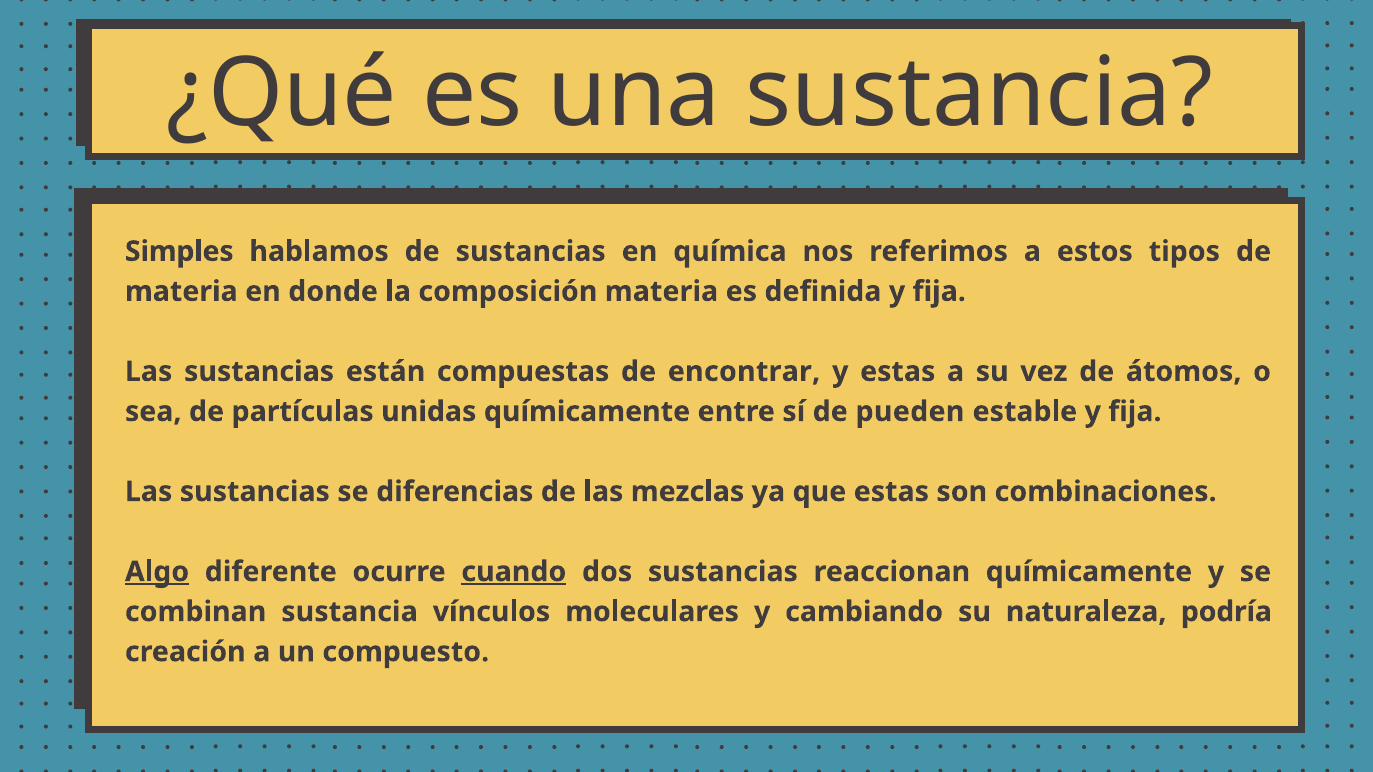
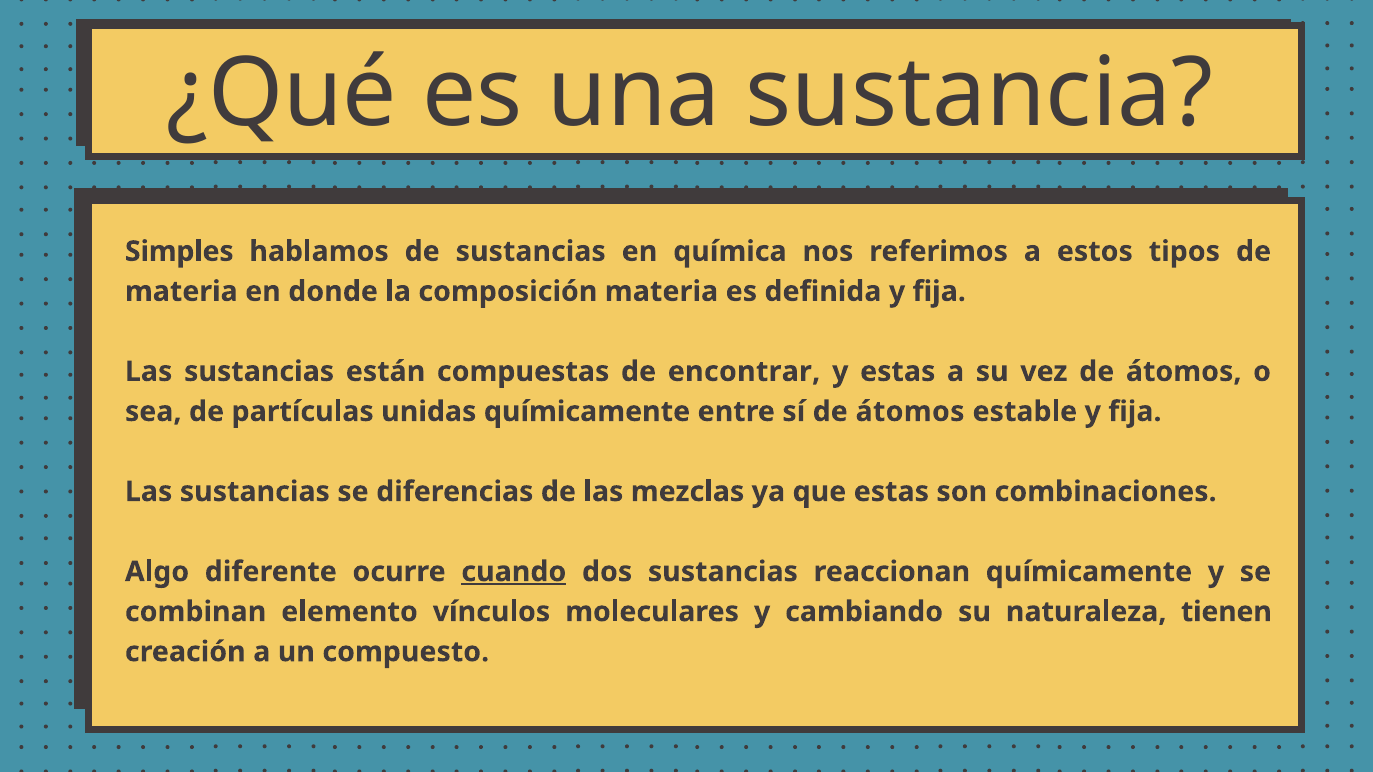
sí de pueden: pueden -> átomos (910, 412)
Algo underline: present -> none (157, 572)
combinan sustancia: sustancia -> elemento (350, 612)
podría: podría -> tienen (1226, 612)
